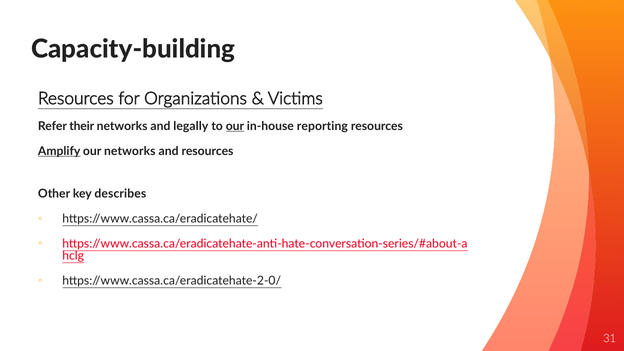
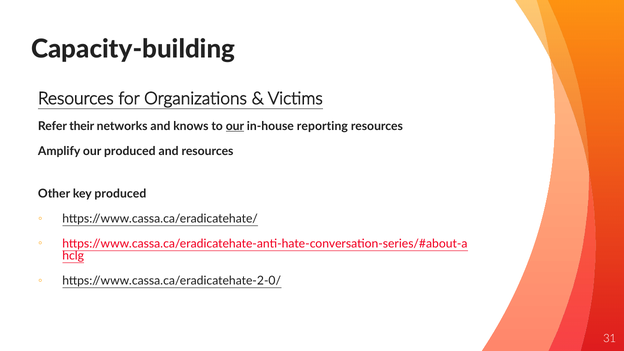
legally: legally -> knows (191, 126)
Amplify underline: present -> none (59, 151)
our networks: networks -> produced (130, 151)
key describes: describes -> produced (120, 194)
